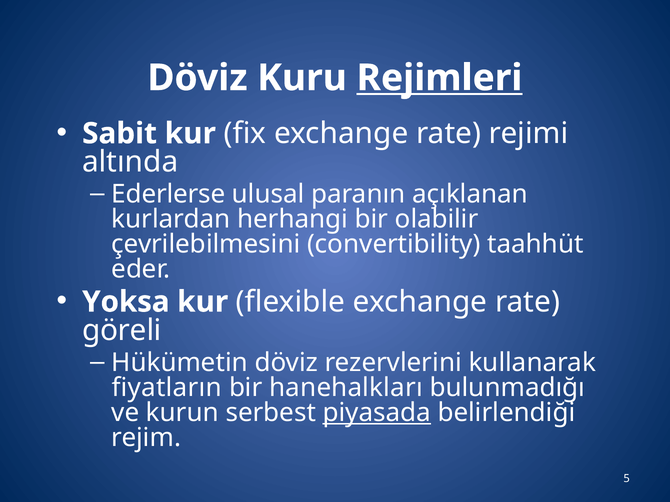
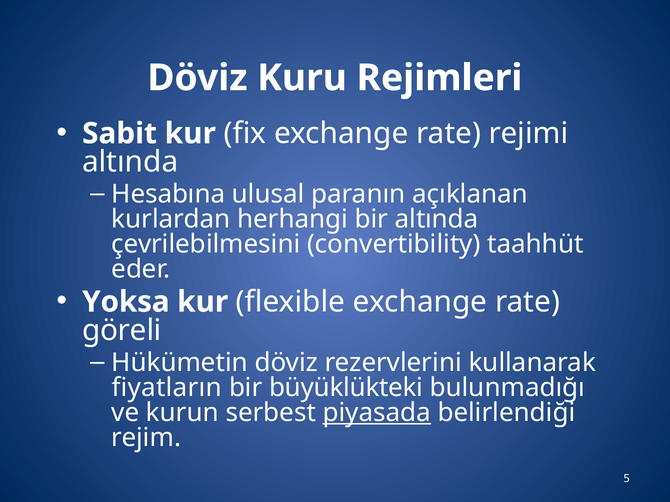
Rejimleri underline: present -> none (440, 78)
Ederlerse: Ederlerse -> Hesabına (168, 194)
bir olabilir: olabilir -> altında (437, 219)
hanehalkları: hanehalkları -> büyüklükteki (346, 388)
